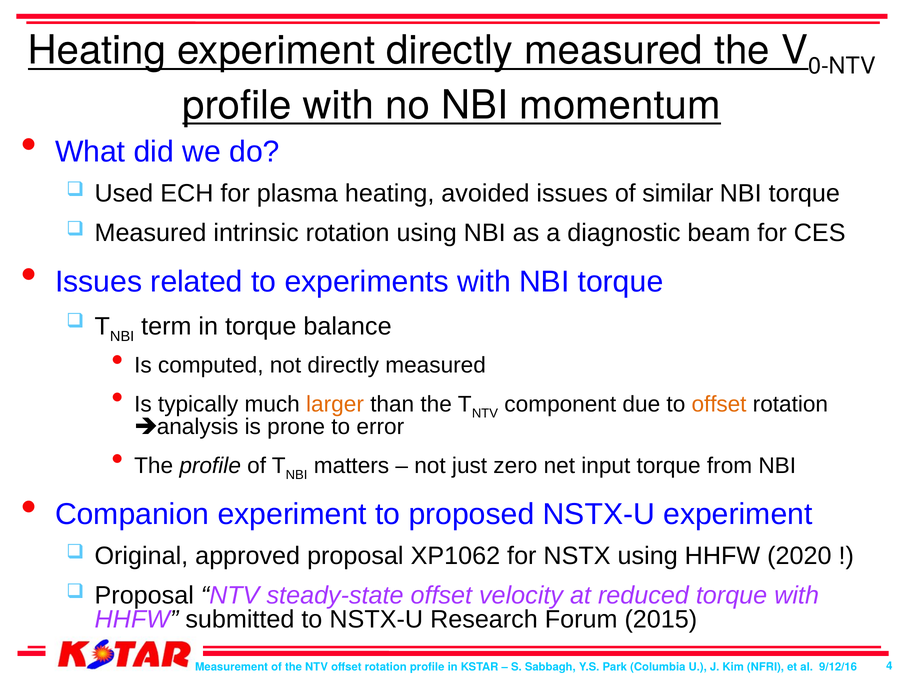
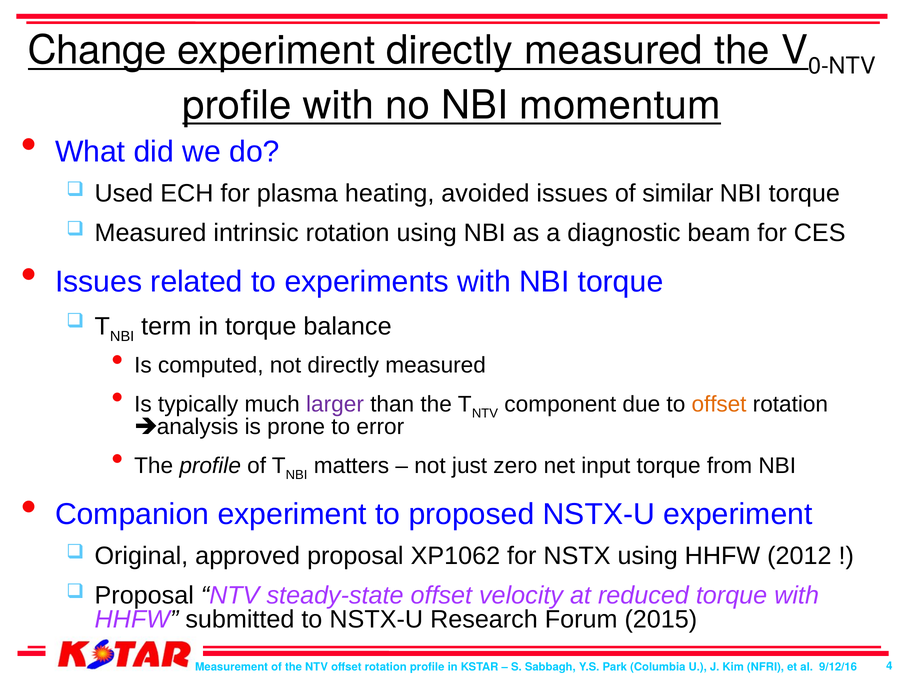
Heating: Heating -> Change (97, 50)
larger colour: orange -> purple (335, 404)
2020: 2020 -> 2012 (799, 556)
